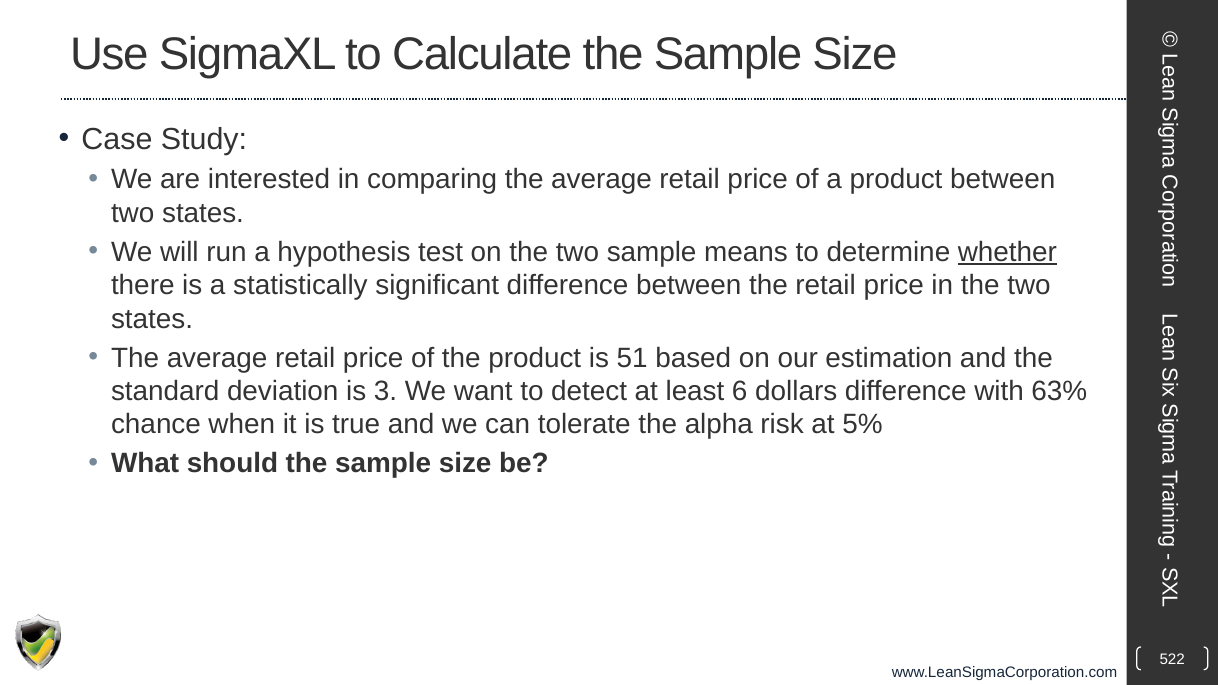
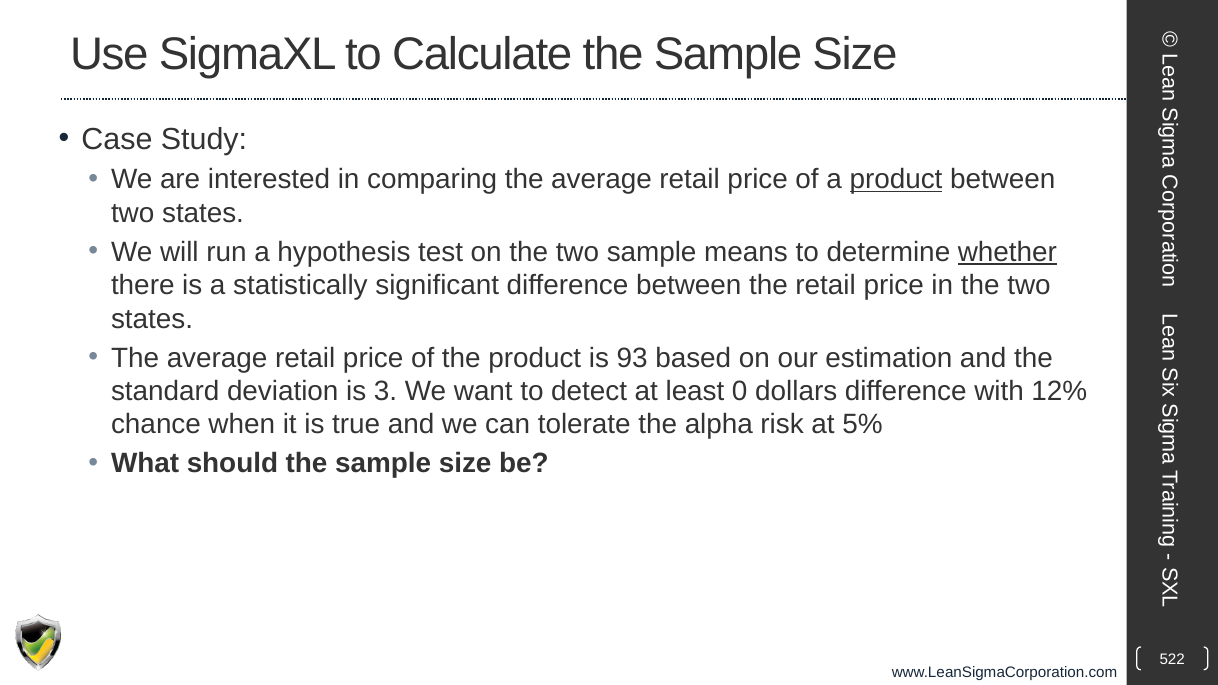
product underline: none -> present (896, 180)
51: 51 -> 93 (632, 358)
6: 6 -> 0 (740, 391)
63%: 63% -> 12% (1059, 391)
